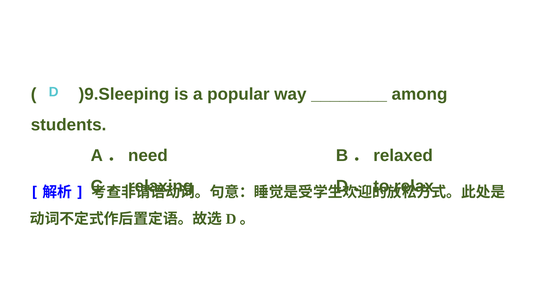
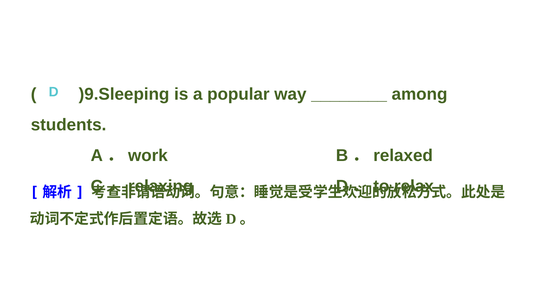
need: need -> work (148, 155)
